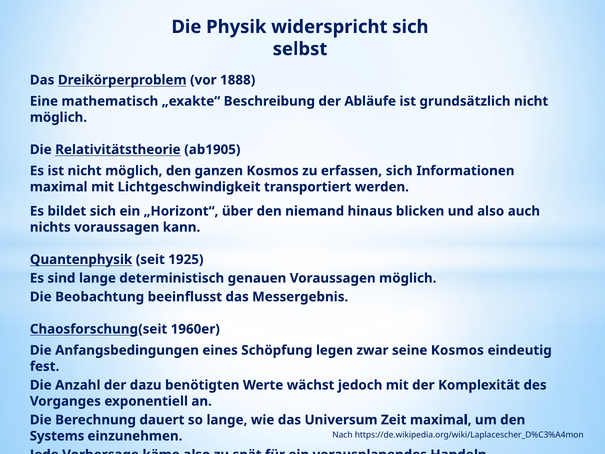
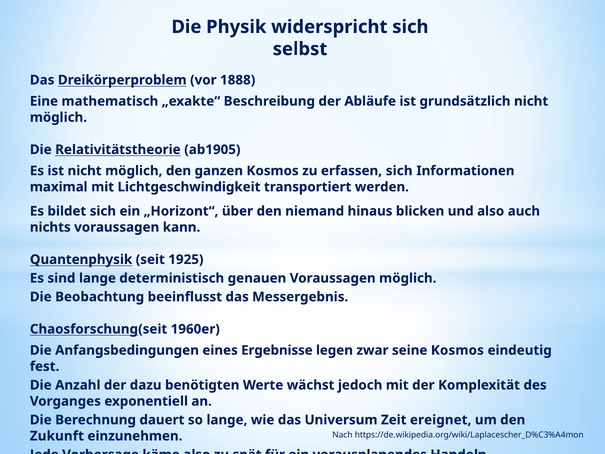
Schöpfung: Schöpfung -> Ergebnisse (277, 350)
Zeit maximal: maximal -> ereignet (441, 420)
Systems: Systems -> Zukunft (57, 436)
